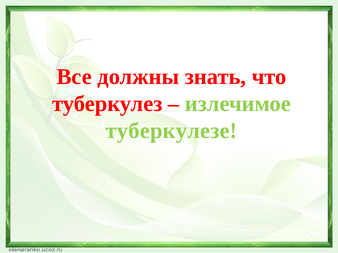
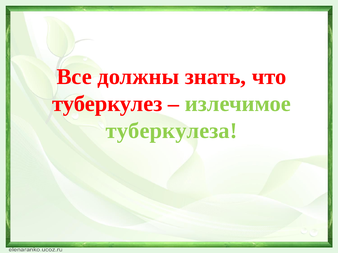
туберкулезе: туберкулезе -> туберкулеза (172, 131)
